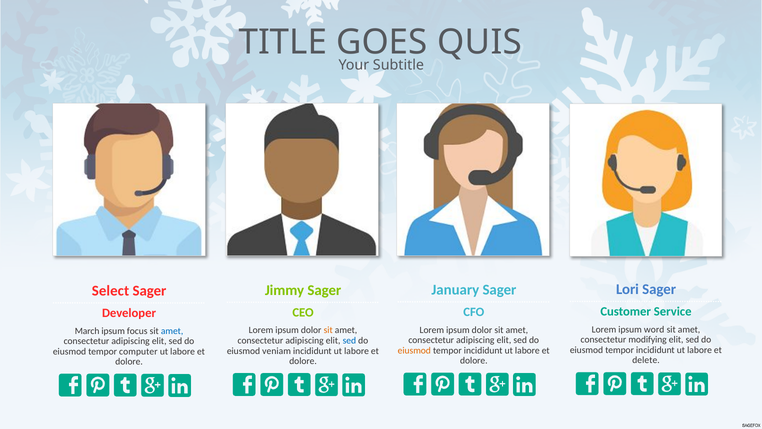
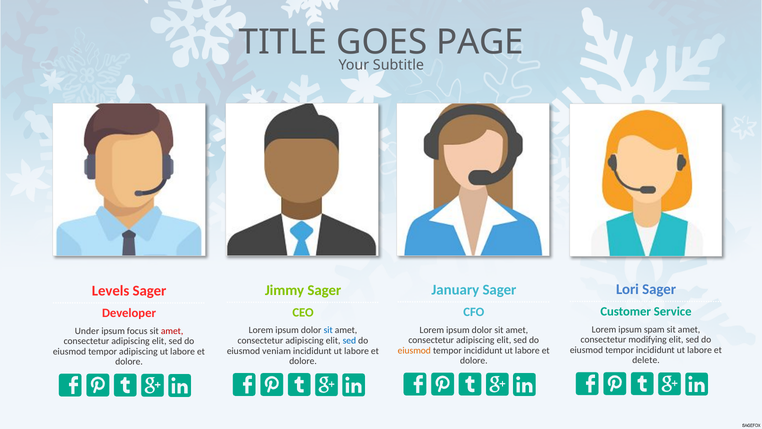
QUIS: QUIS -> PAGE (480, 42)
Select: Select -> Levels (111, 291)
word: word -> spam (654, 329)
sit colour: orange -> blue (328, 330)
March: March -> Under (87, 331)
amet colour: blue -> red (172, 331)
tempor computer: computer -> adipiscing (138, 351)
